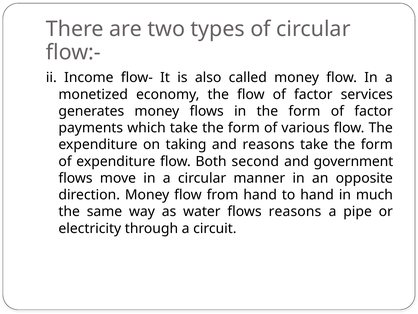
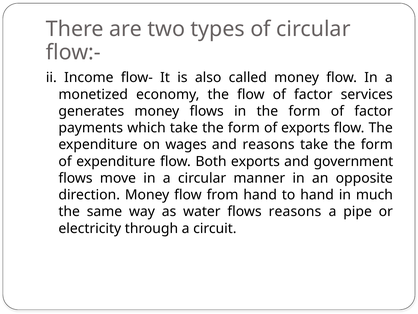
of various: various -> exports (306, 128)
taking: taking -> wages (186, 144)
Both second: second -> exports (255, 161)
